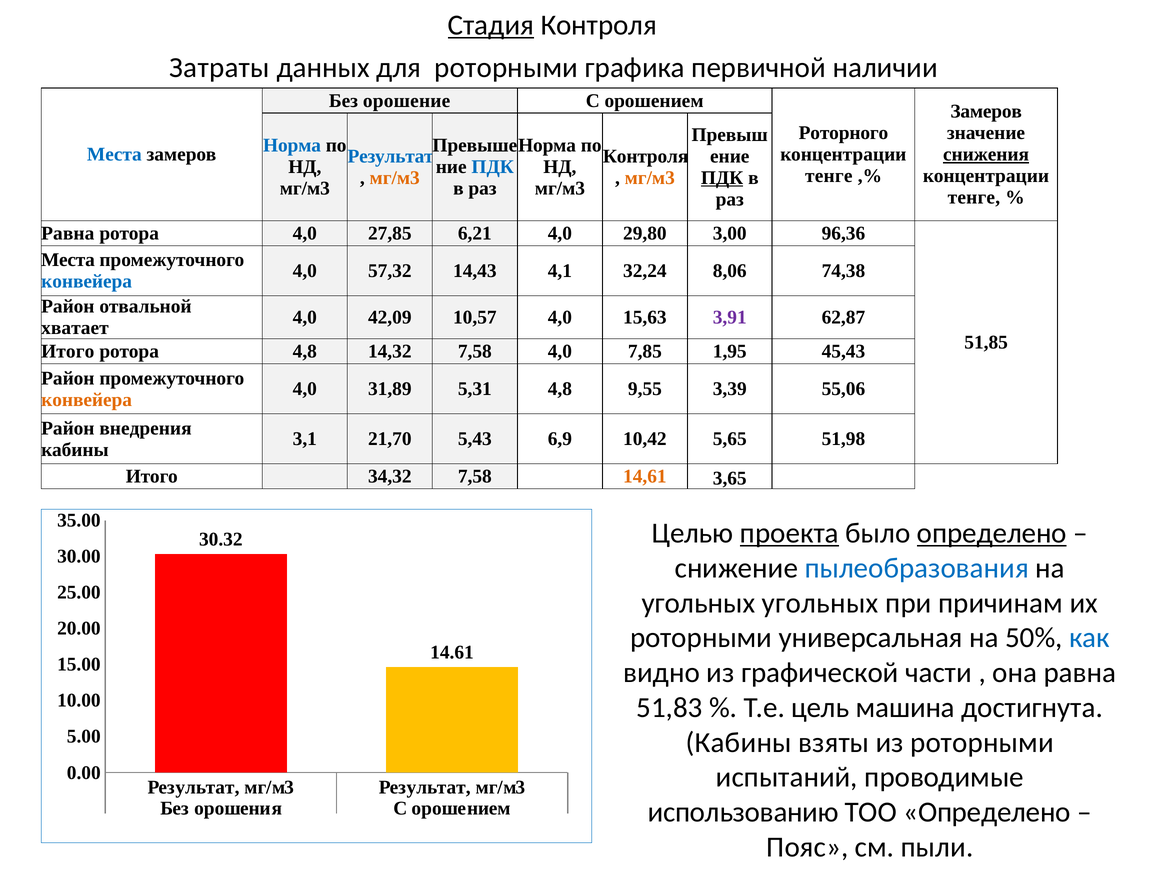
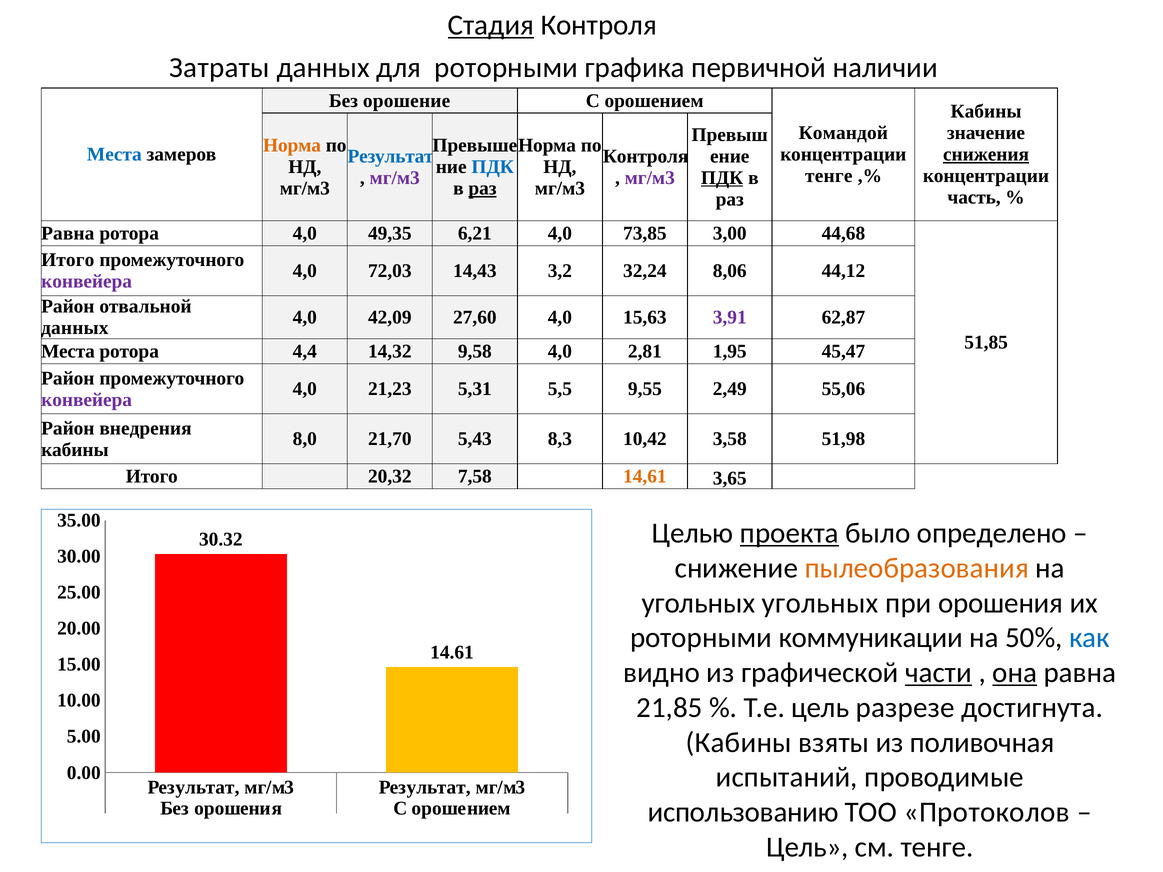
Замеров: Замеров -> Кабины (986, 111)
Роторного: Роторного -> Командой (843, 133)
Норма colour: blue -> orange (292, 145)
мг/м3 colour: orange -> purple (395, 178)
мг/м3 colour: orange -> purple (650, 178)
раз underline: none -> present (483, 189)
тенге: тенге -> часть (974, 198)
27,85: 27,85 -> 49,35 (390, 233)
29,80: 29,80 -> 73,85 (645, 233)
96,36: 96,36 -> 44,68 (843, 233)
Места: Места -> Итого (68, 260)
57,32: 57,32 -> 72,03 (390, 271)
4,1: 4,1 -> 3,2 (560, 271)
74,38: 74,38 -> 44,12 (843, 271)
конвейера colour: blue -> purple (87, 282)
10,57: 10,57 -> 27,60 (475, 317)
хватает: хватает -> данных (75, 328)
Итого: Итого -> Места (68, 351)
ротора 4,8: 4,8 -> 4,4 (305, 351)
14,32 7,58: 7,58 -> 9,58 (475, 351)
7,85: 7,85 -> 2,81 (645, 351)
45,43: 45,43 -> 45,47 (843, 351)
31,89: 31,89 -> 21,23 (390, 389)
5,31 4,8: 4,8 -> 5,5 (560, 389)
3,39: 3,39 -> 2,49 (730, 389)
конвейера colour: orange -> purple (87, 400)
3,1: 3,1 -> 8,0 (305, 439)
6,9: 6,9 -> 8,3 (560, 439)
5,65: 5,65 -> 3,58 (730, 439)
34,32: 34,32 -> 20,32 (390, 477)
определено underline: present -> none (992, 533)
пылеобразования colour: blue -> orange (917, 568)
при причинам: причинам -> орошения (1001, 603)
универсальная: универсальная -> коммуникации (871, 638)
части underline: none -> present (939, 673)
она underline: none -> present (1015, 673)
51,83: 51,83 -> 21,85 (669, 708)
машина: машина -> разрезе (905, 708)
из роторными: роторными -> поливочная (982, 743)
ТОО Определено: Определено -> Протоколов (987, 812)
Пояс: Пояс -> Цель (808, 847)
см пыли: пыли -> тенге (937, 847)
